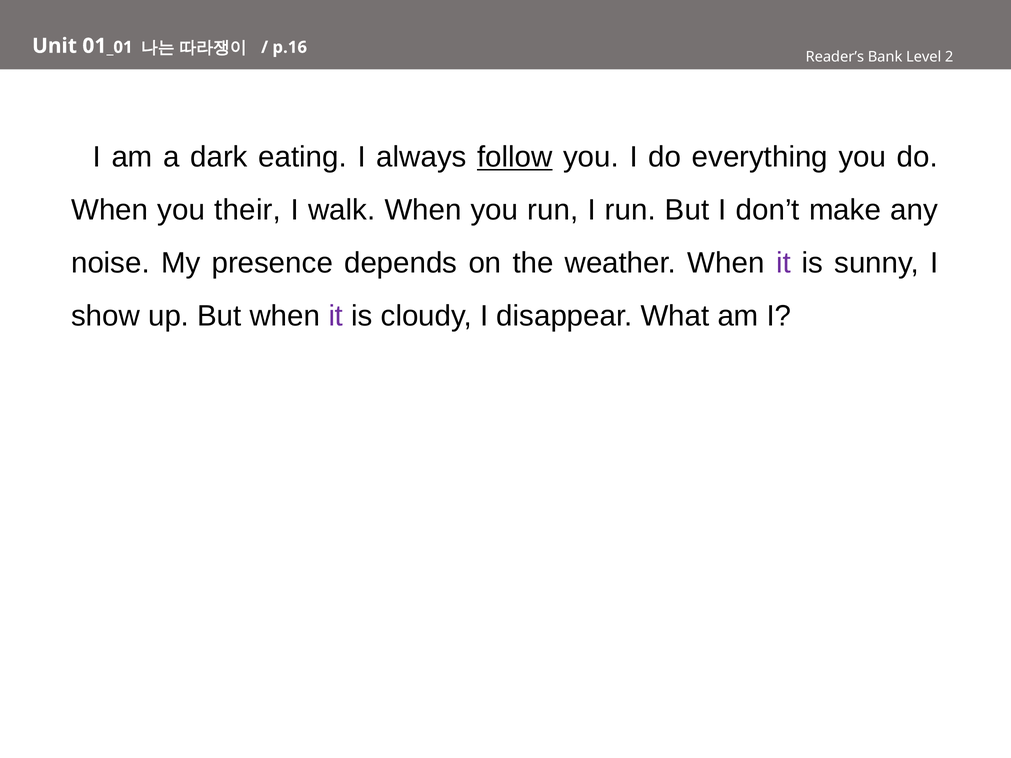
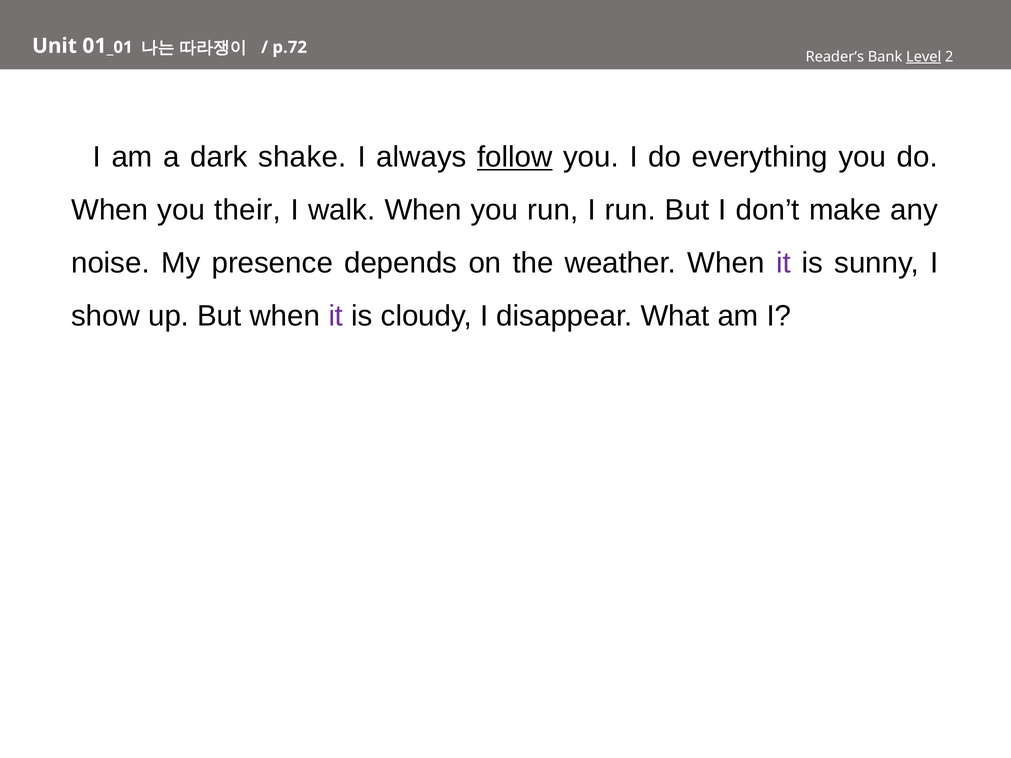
p.16: p.16 -> p.72 (290, 47)
Level underline: none -> present (924, 57)
eating: eating -> shake (302, 157)
